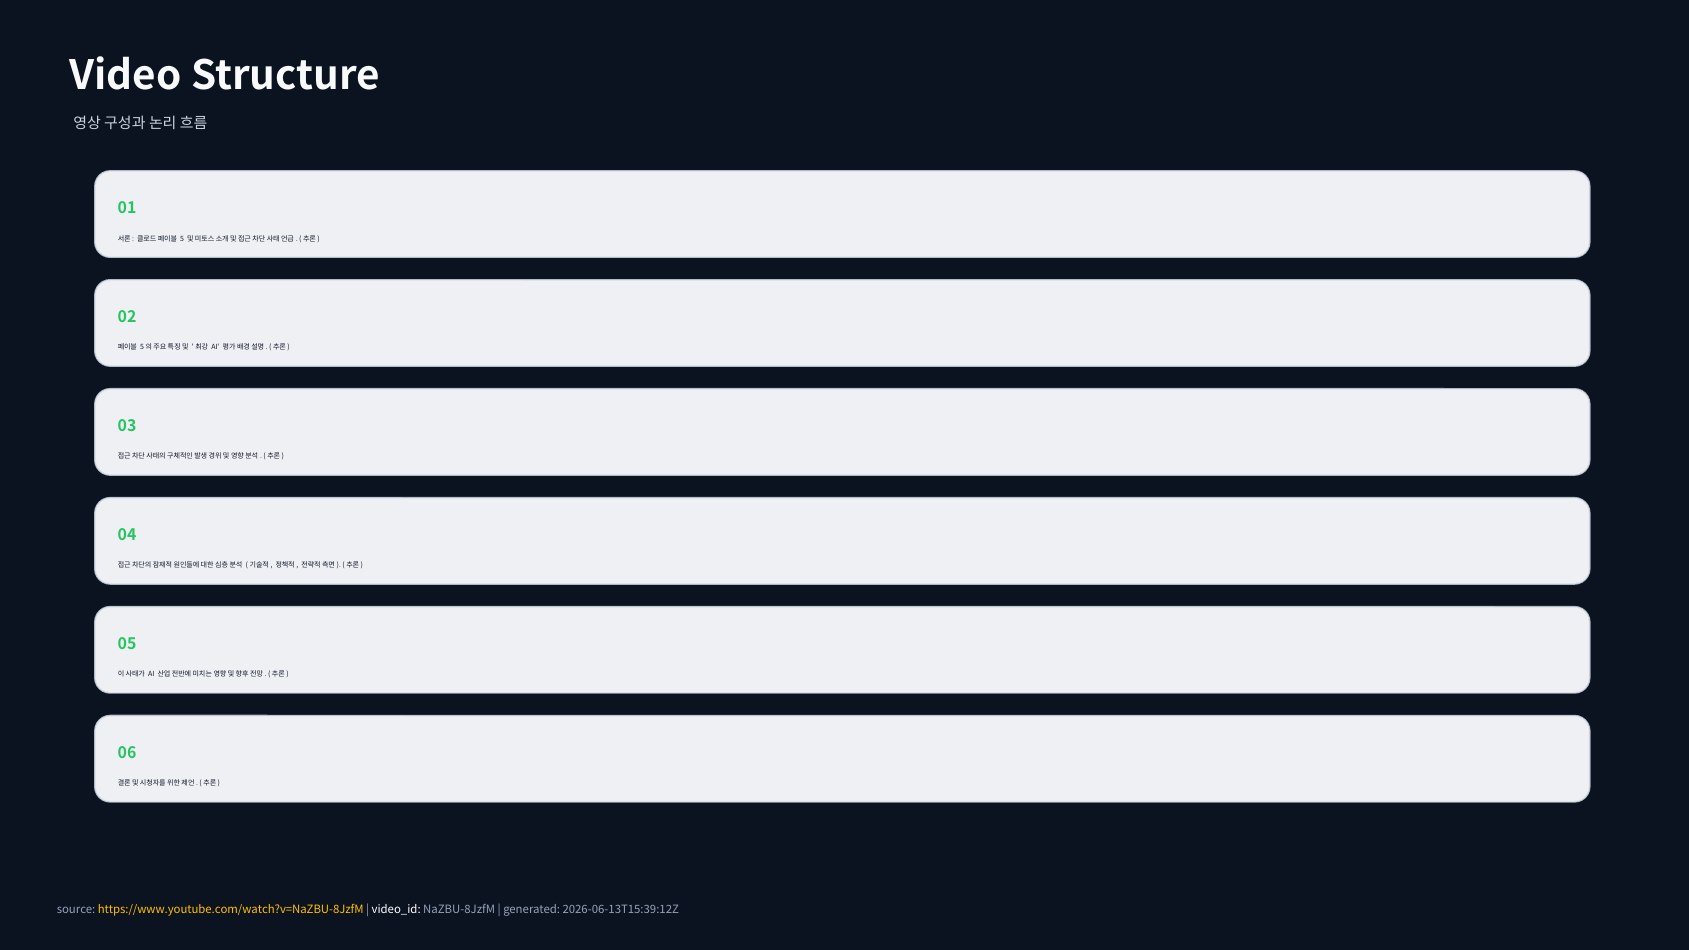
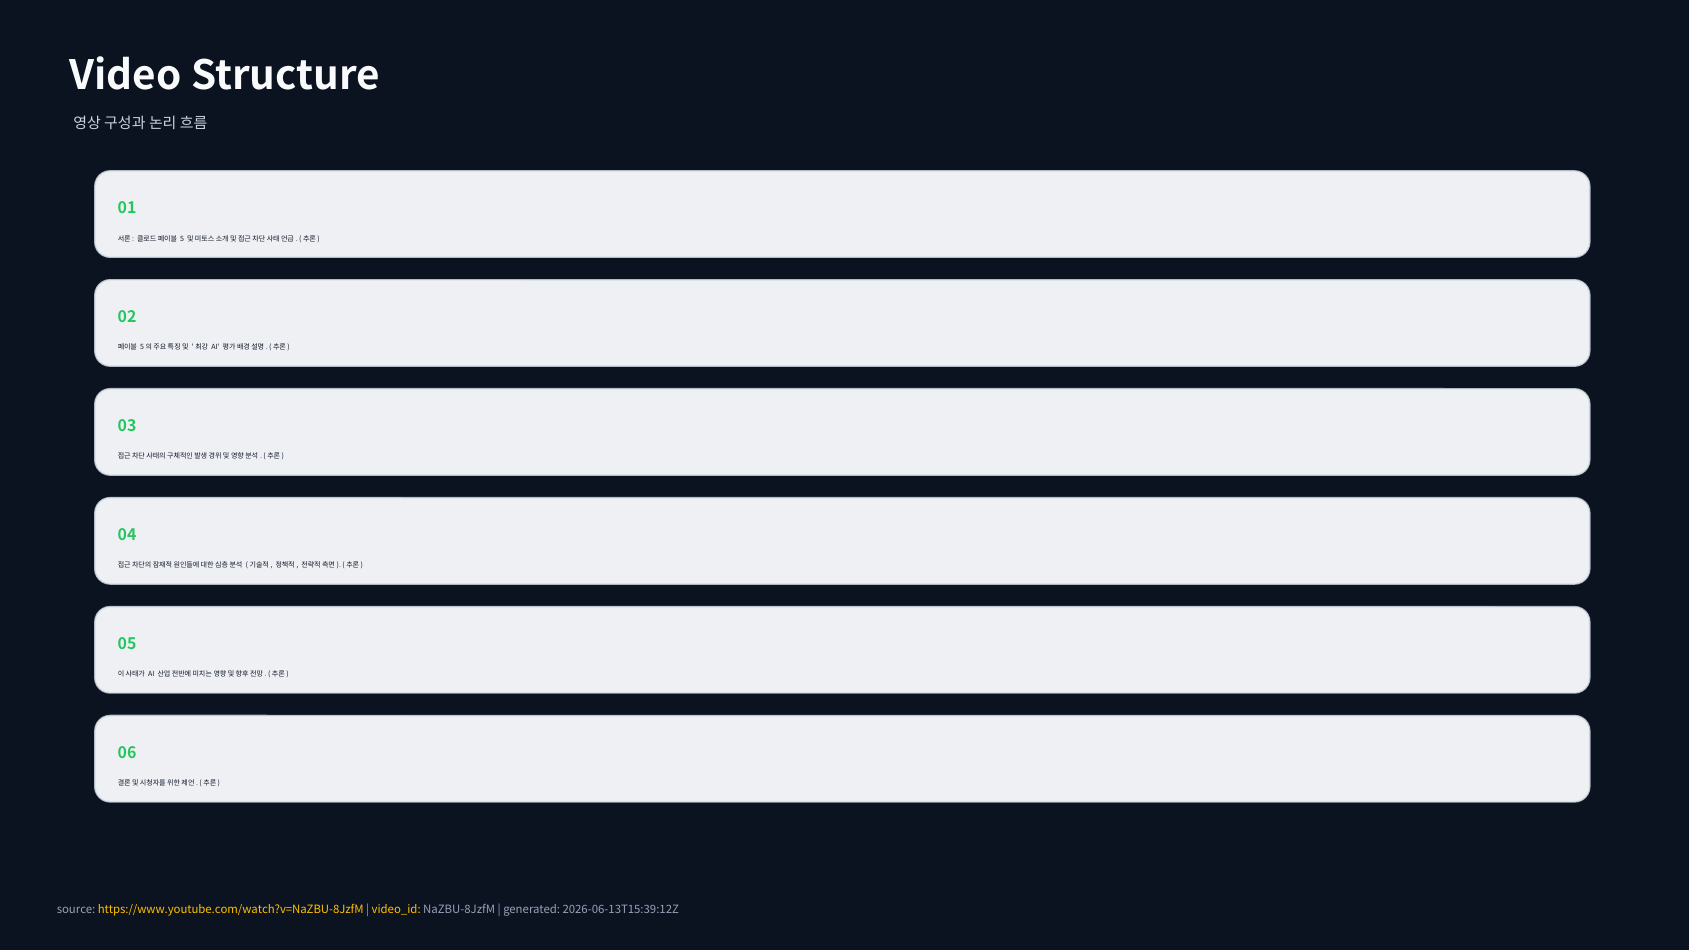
video_id colour: white -> yellow (396, 910)
